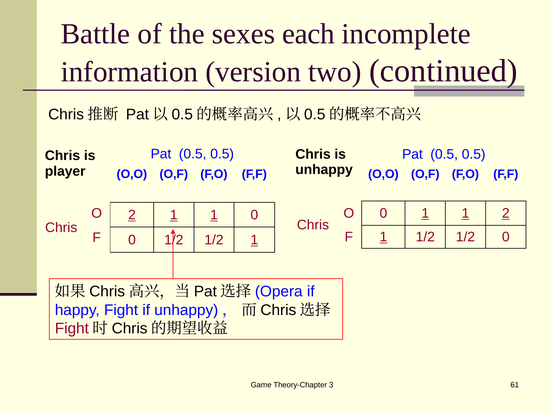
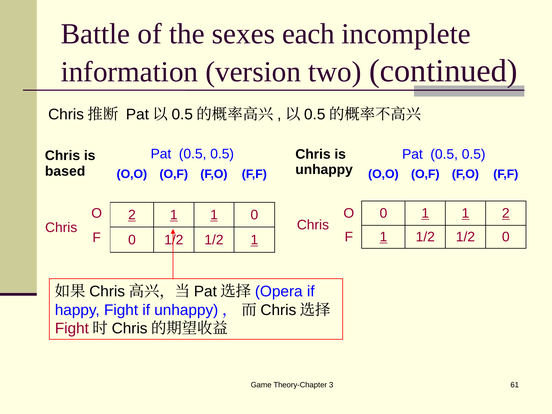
player: player -> based (65, 171)
